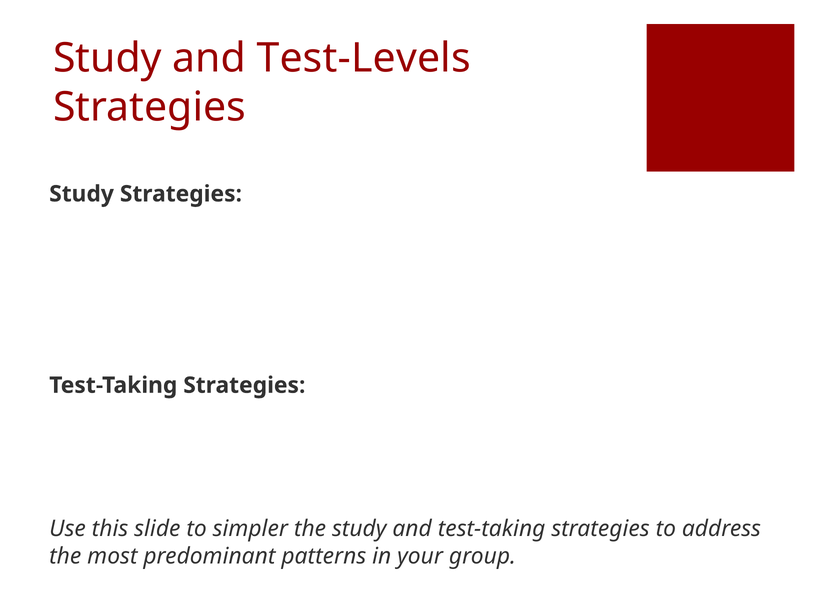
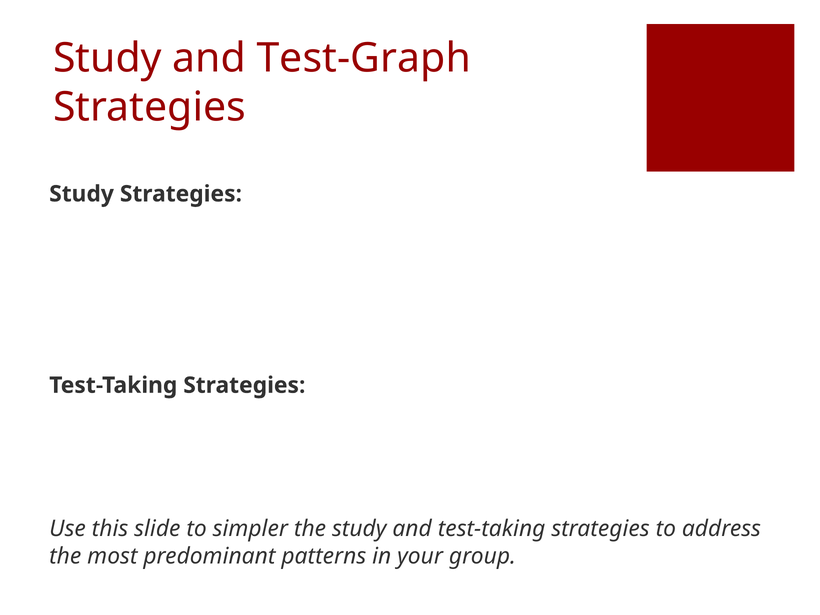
Test-Levels: Test-Levels -> Test-Graph (364, 58)
